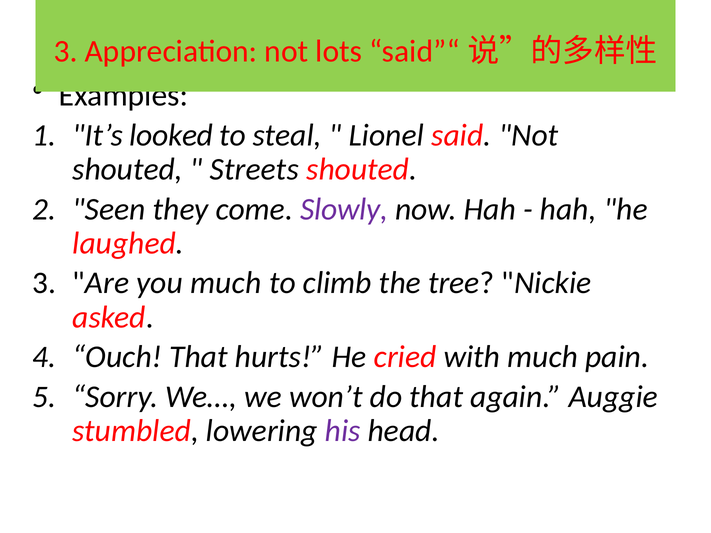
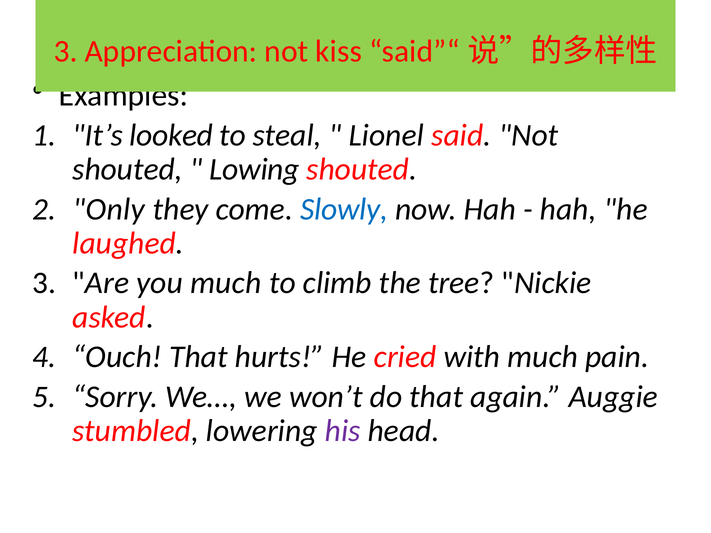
lots: lots -> kiss (339, 51)
Streets: Streets -> Lowing (254, 169)
Seen: Seen -> Only (109, 209)
Slowly colour: purple -> blue (344, 209)
